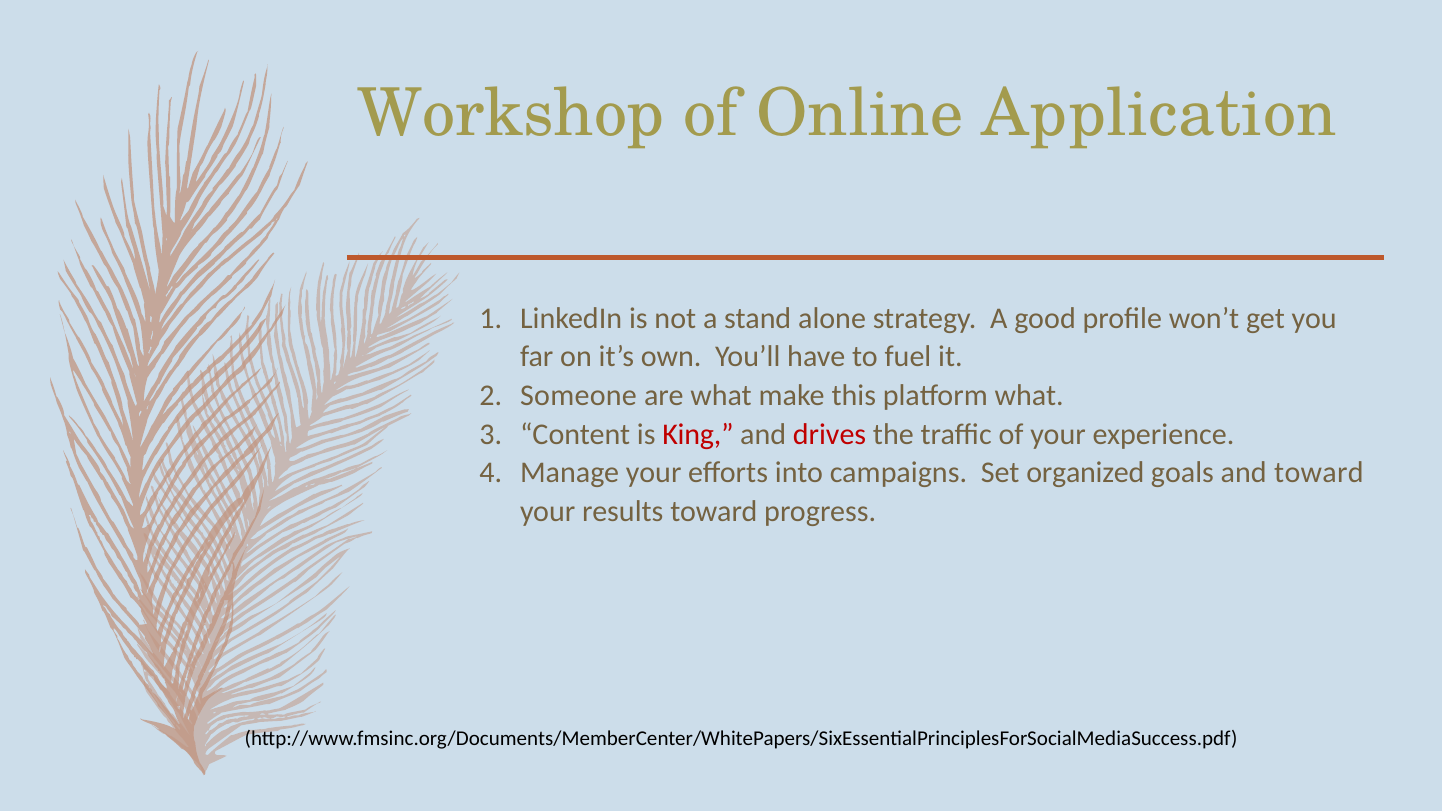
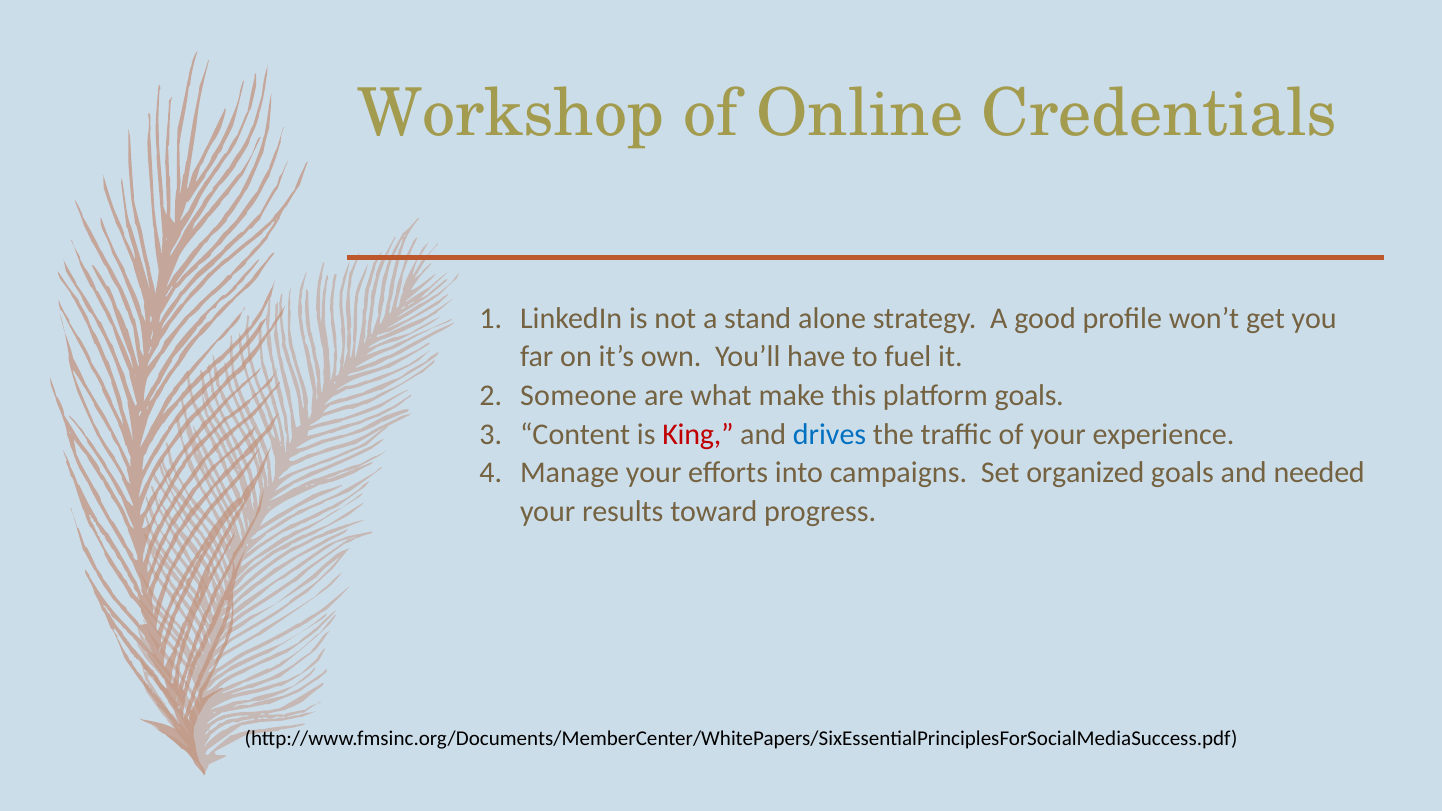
Application: Application -> Credentials (1160, 114)
platform what: what -> goals (1029, 396)
drives colour: red -> blue (830, 434)
and toward: toward -> needed (1319, 473)
